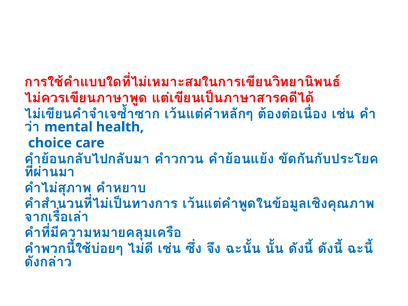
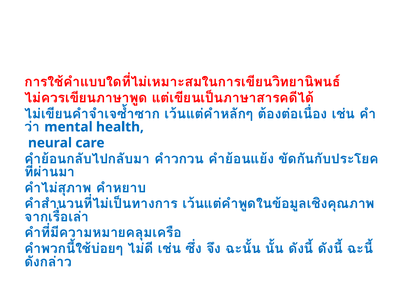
choice: choice -> neural (50, 143)
